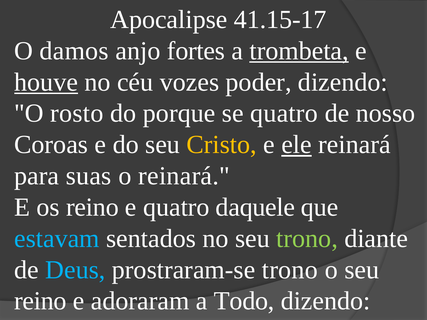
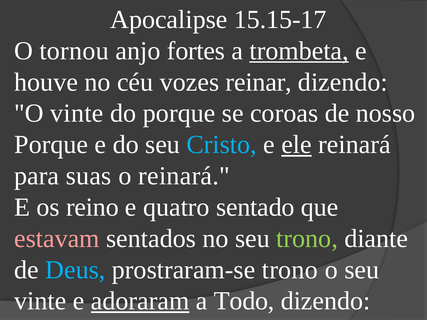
41.15-17: 41.15-17 -> 15.15-17 (280, 20)
damos: damos -> tornou (74, 51)
houve underline: present -> none (46, 82)
poder: poder -> reinar (259, 82)
O rosto: rosto -> vinte (77, 113)
se quatro: quatro -> coroas (284, 113)
Coroas: Coroas -> Porque (51, 145)
Cristo colour: yellow -> light blue (222, 145)
daquele: daquele -> sentado (255, 207)
estavam colour: light blue -> pink (57, 239)
reino: reino -> vinte (40, 301)
adoraram underline: none -> present (140, 301)
